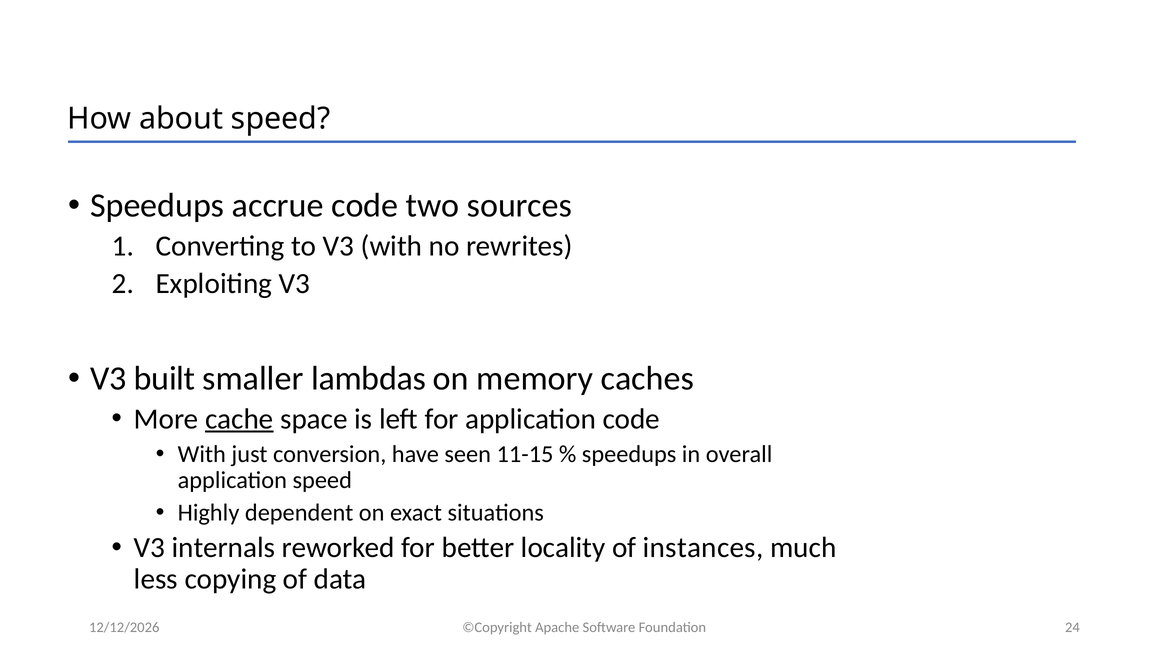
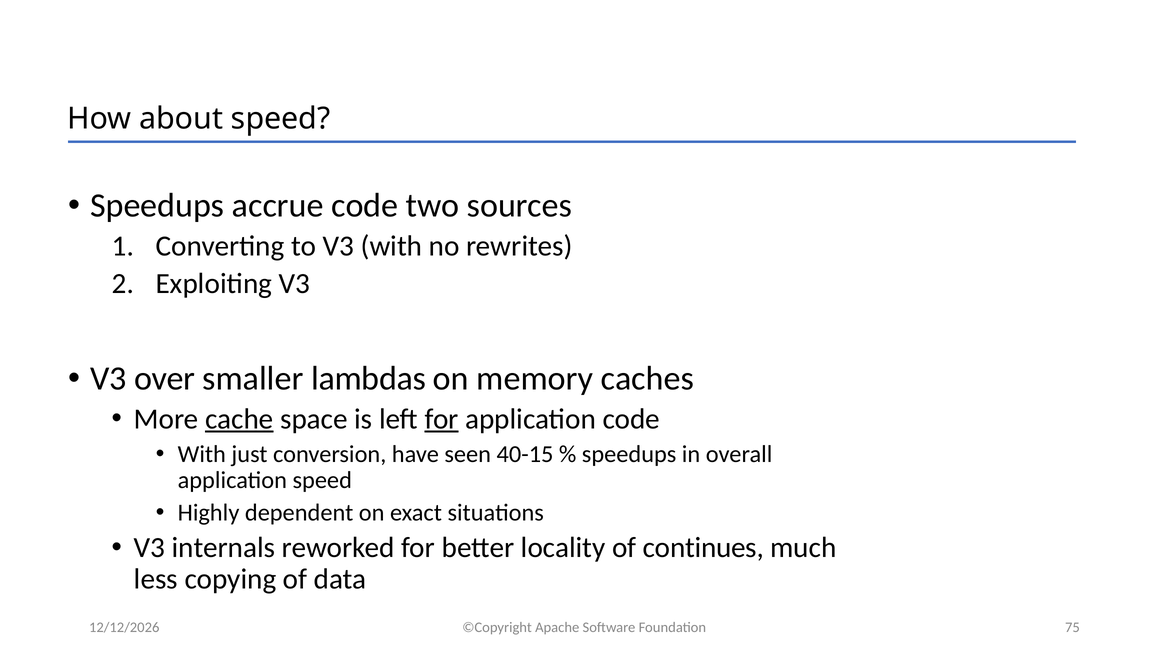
built: built -> over (165, 379)
for underline: none -> present (442, 419)
11-15: 11-15 -> 40-15 (525, 454)
instances: instances -> continues (703, 548)
24: 24 -> 75 (1072, 628)
